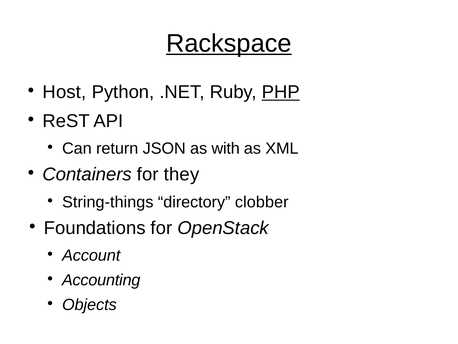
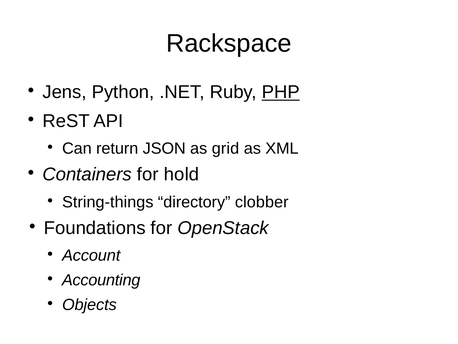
Rackspace underline: present -> none (229, 43)
Host: Host -> Jens (65, 92)
with: with -> grid (225, 148)
they: they -> hold (182, 174)
